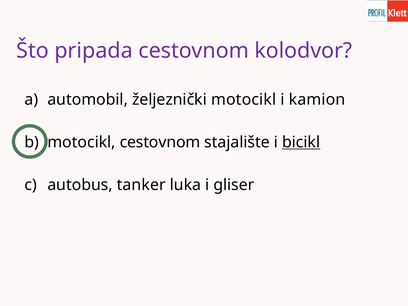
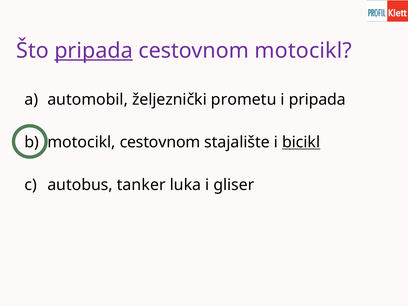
pripada underline: none -> present (94, 51)
cestovnom kolodvor: kolodvor -> motocikl (303, 51)
željeznički motocikl: motocikl -> prometu (244, 99)
i kamion: kamion -> pripada (317, 99)
